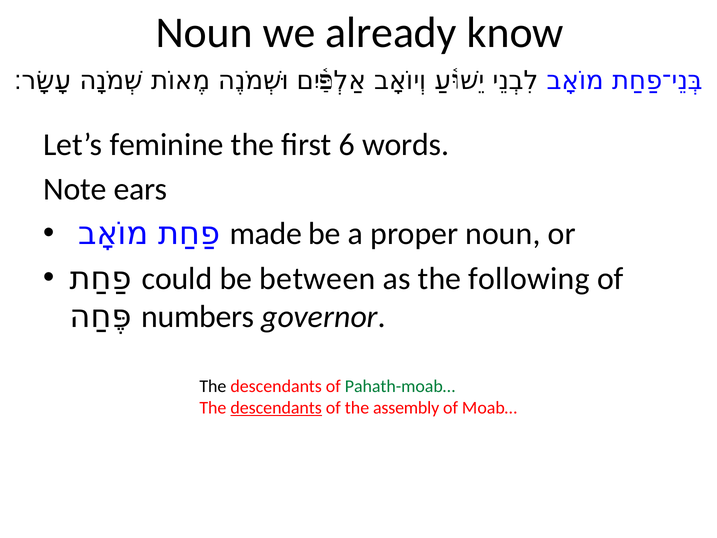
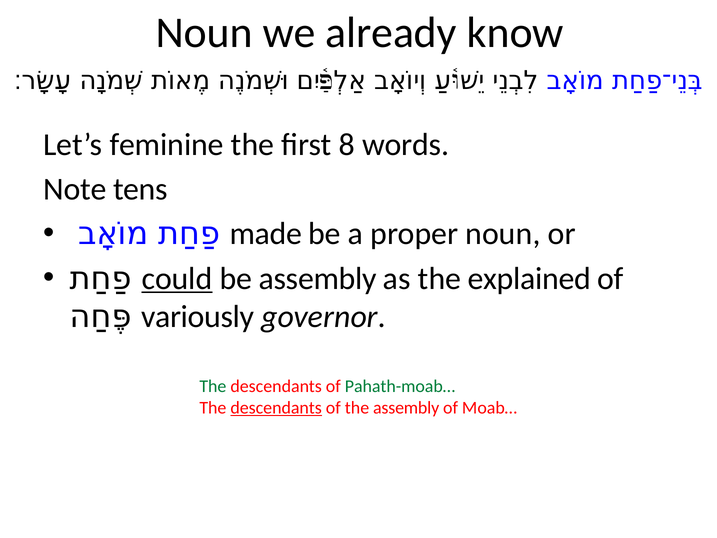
6: 6 -> 8 (347, 144)
ears: ears -> tens (140, 189)
could underline: none -> present (177, 278)
be between: between -> assembly (318, 278)
following: following -> explained (529, 278)
numbers: numbers -> variously (198, 317)
The colour: black -> green (213, 386)
